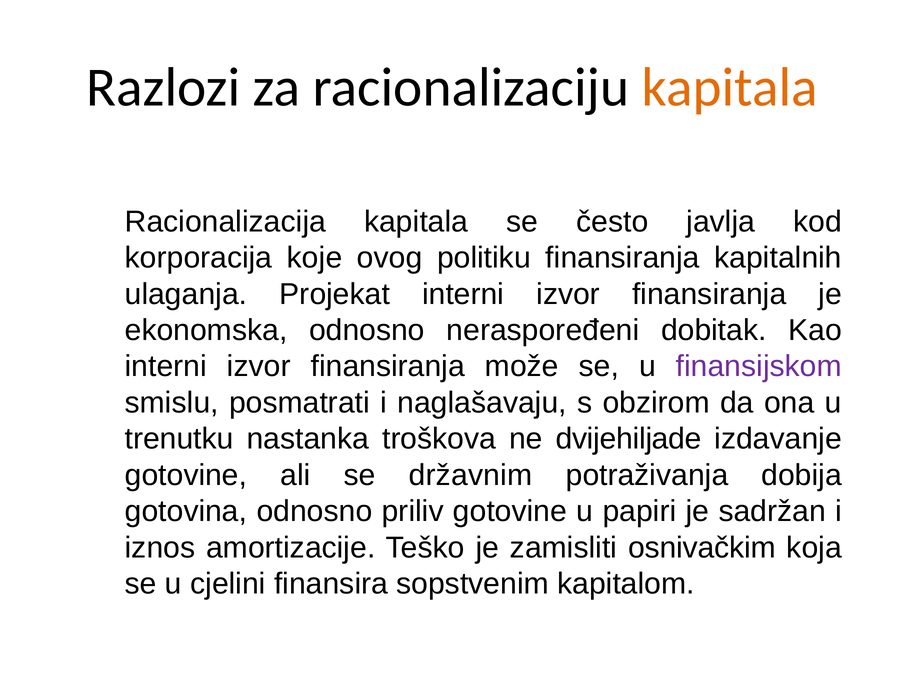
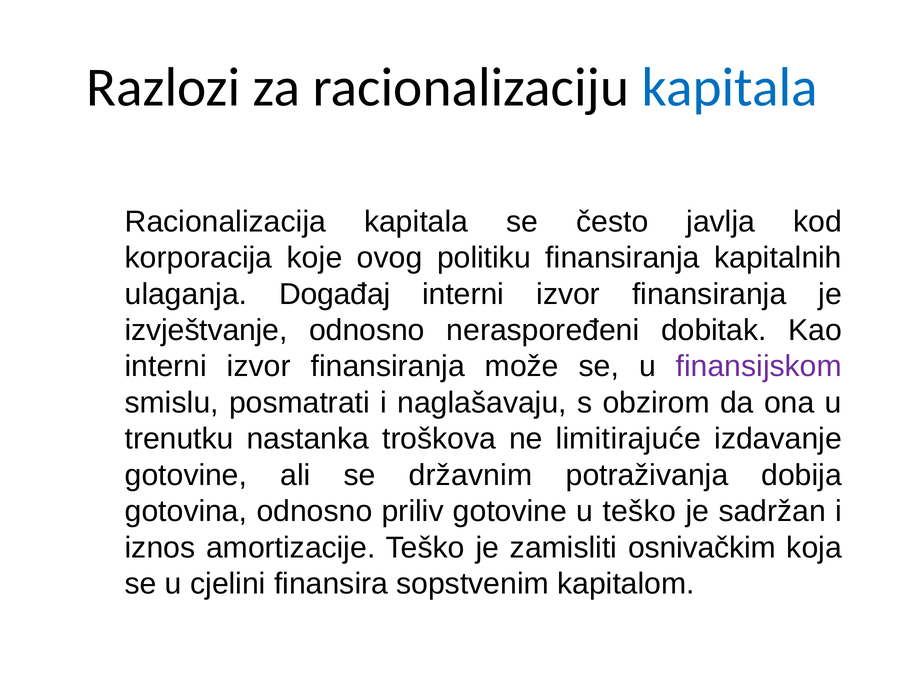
kapitala colour: orange -> blue (730, 88)
Projekat: Projekat -> Događaj (335, 294)
ekonomska: ekonomska -> izvještvanje (206, 330)
dvijehiljade: dvijehiljade -> limitirajuće (628, 439)
u papiri: papiri -> teško (639, 511)
